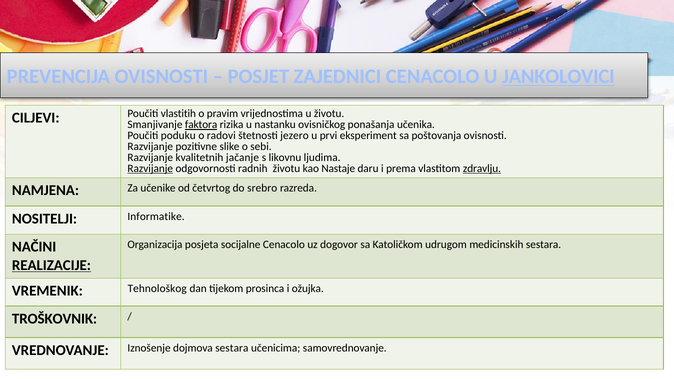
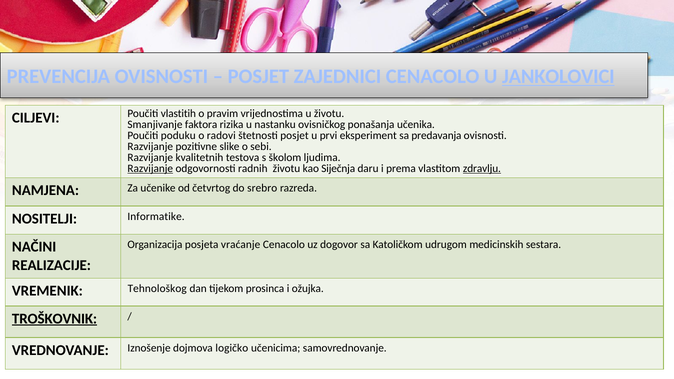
faktora underline: present -> none (201, 125)
štetnosti jezero: jezero -> posjet (295, 136)
poštovanja: poštovanja -> predavanja (436, 136)
jačanje: jačanje -> testova (243, 158)
likovnu: likovnu -> školom (285, 158)
Nastaje: Nastaje -> Siječnja (338, 169)
socijalne: socijalne -> vraćanje (241, 245)
REALIZACIJE underline: present -> none (51, 265)
TROŠKOVNIK underline: none -> present (55, 319)
dojmova sestara: sestara -> logičko (232, 348)
